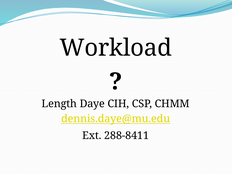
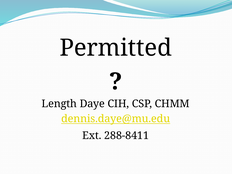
Workload: Workload -> Permitted (116, 48)
